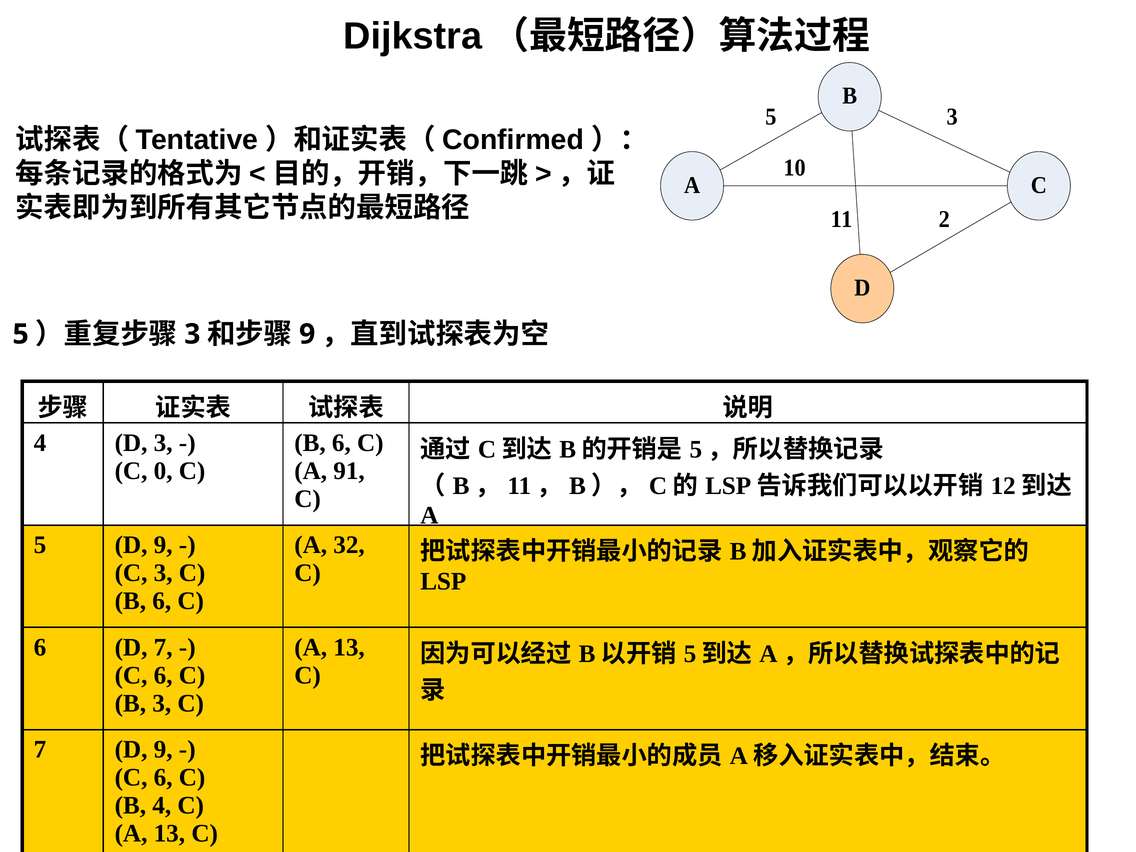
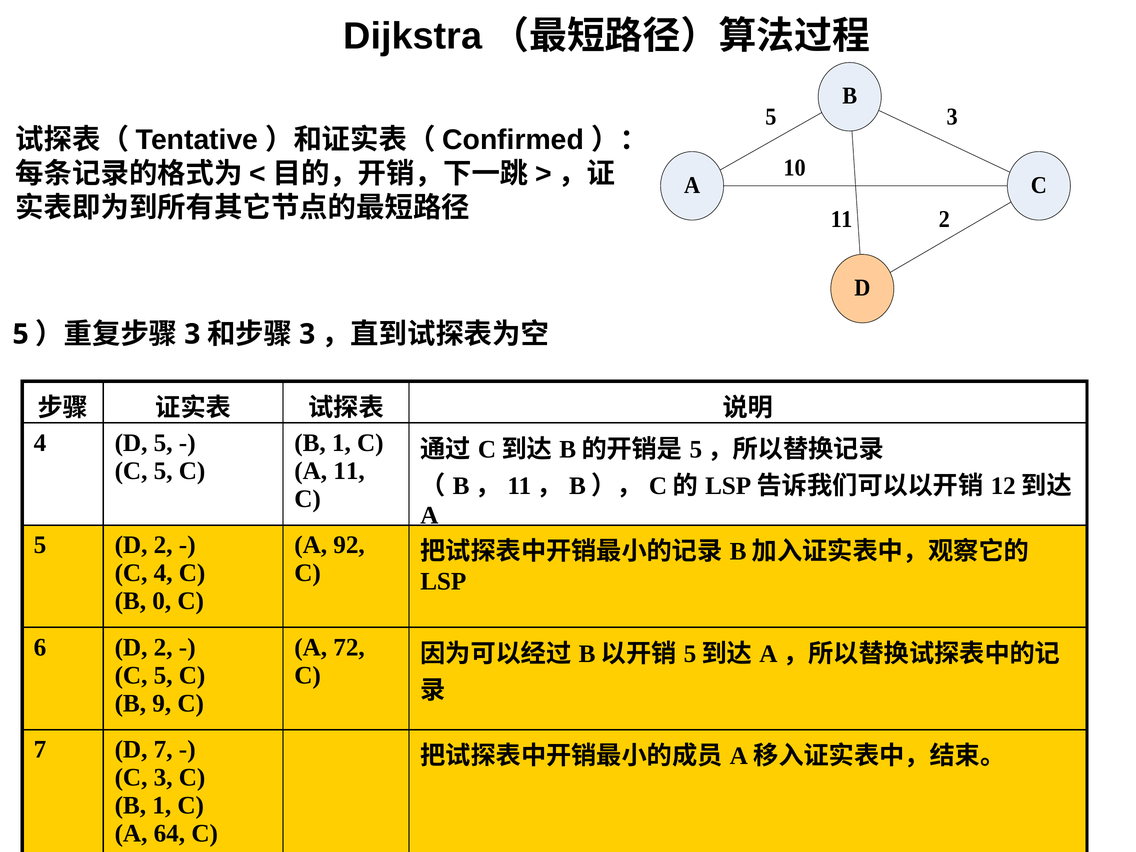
9: 9 -> 3 (307, 334)
D 3: 3 -> 5 (163, 443)
6: 6 -> 1 (341, 443)
0: 0 -> 5 (163, 471)
A 91: 91 -> 11 (349, 471)
5 D 9: 9 -> 2 (163, 545)
32: 32 -> 92 (349, 545)
C 3: 3 -> 4 (163, 573)
6: 6 -> 0 (162, 601)
6 D 7: 7 -> 2 (163, 647)
13: 13 -> 72 (349, 647)
6: 6 -> 5 (163, 675)
B 3: 3 -> 9 (162, 703)
7 D 9: 9 -> 7 (163, 750)
6: 6 -> 3 (163, 778)
4: 4 -> 1 (162, 806)
13: 13 -> 64 (169, 834)
